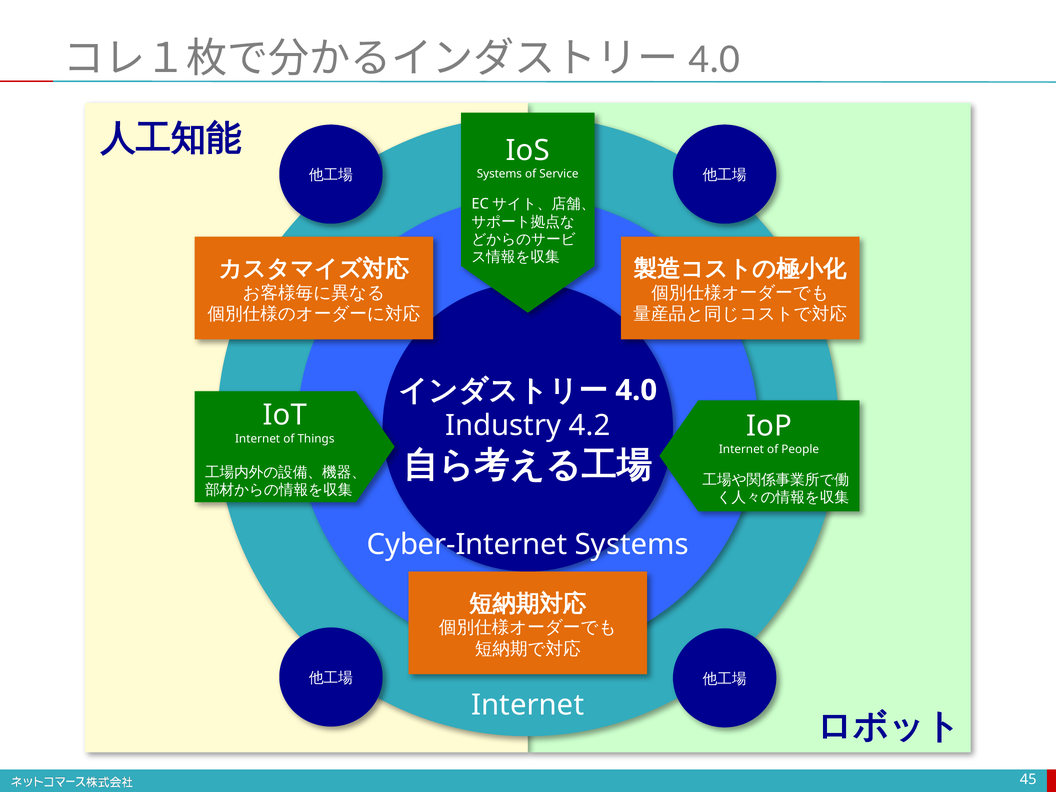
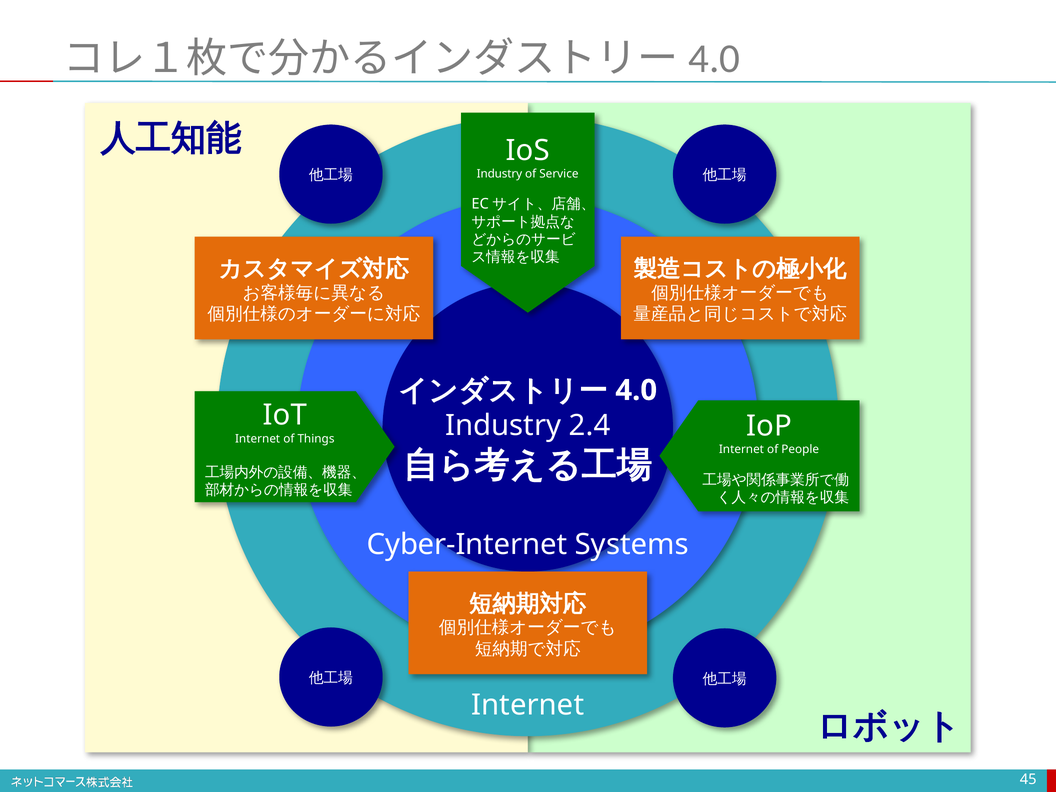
Systems: Systems -> Industry (499, 174)
4.2: 4.2 -> 2.4 (590, 426)
